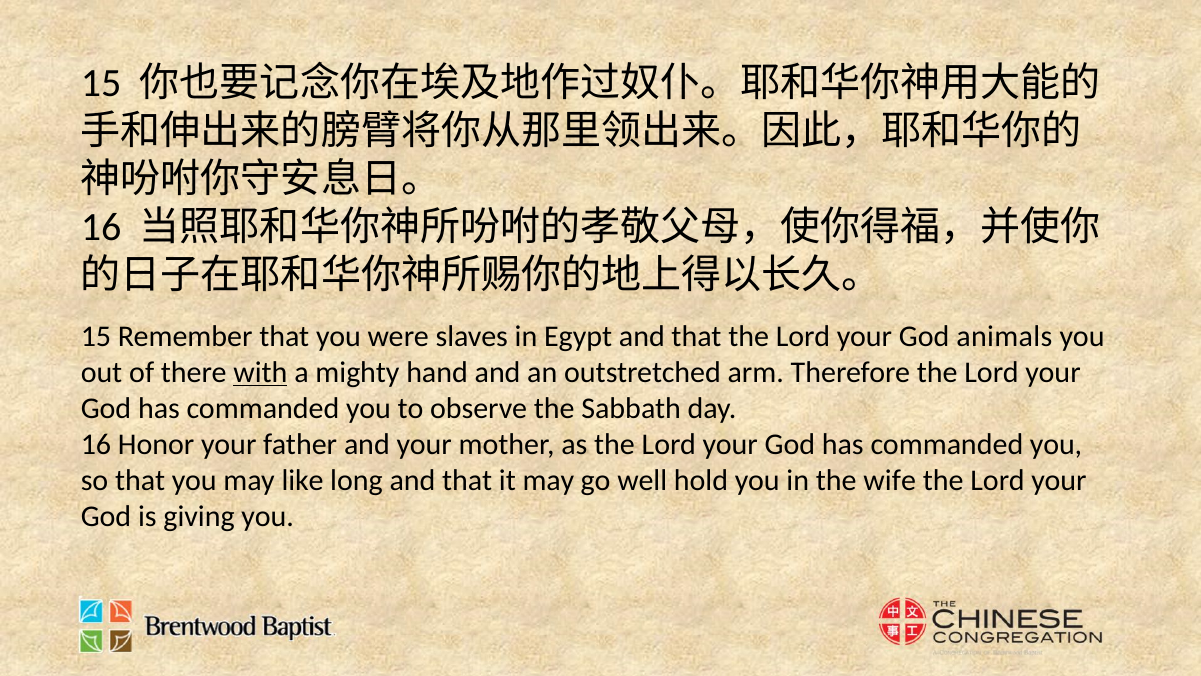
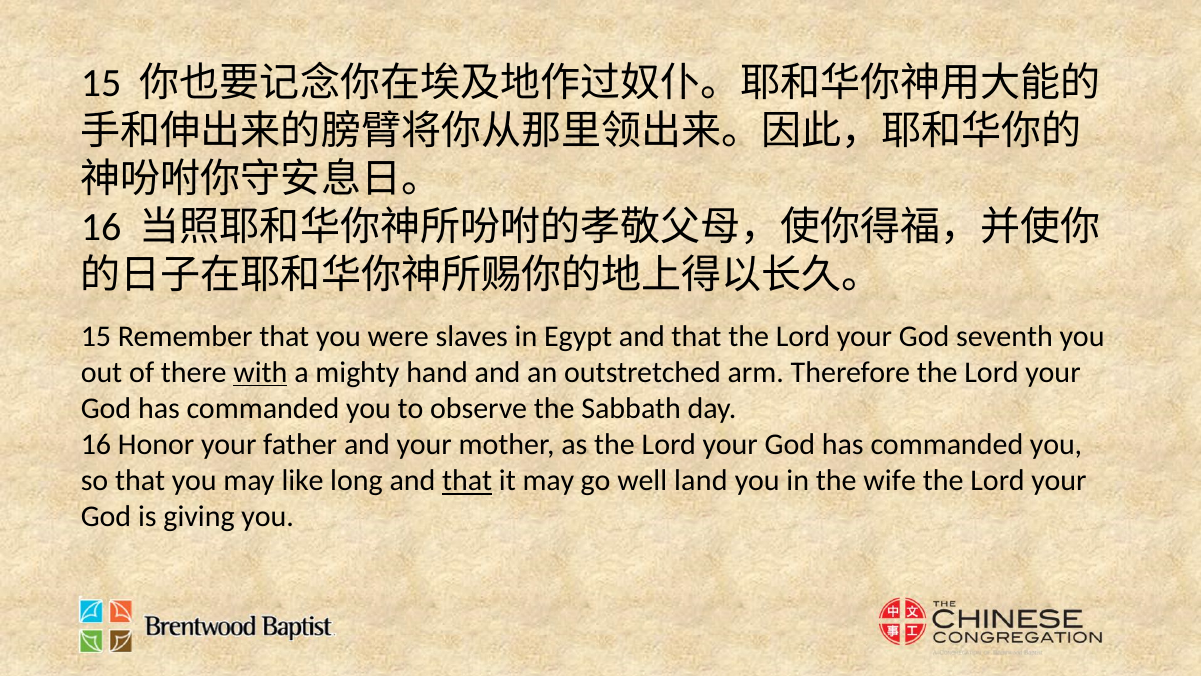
animals: animals -> seventh (1004, 336)
that underline: none -> present (467, 480)
hold: hold -> land (701, 480)
